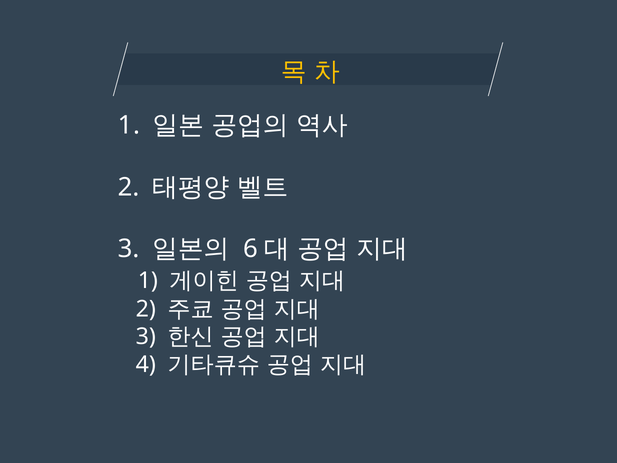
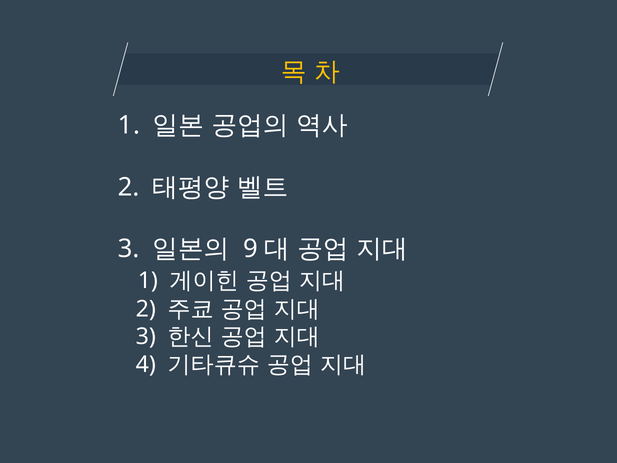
6: 6 -> 9 (250, 249)
